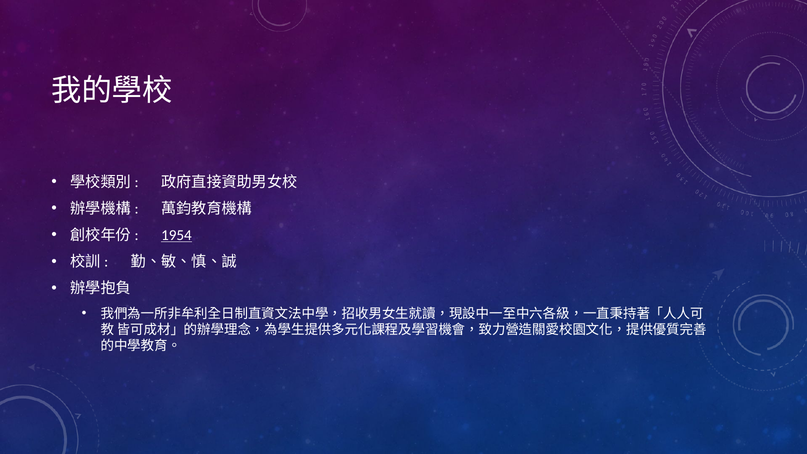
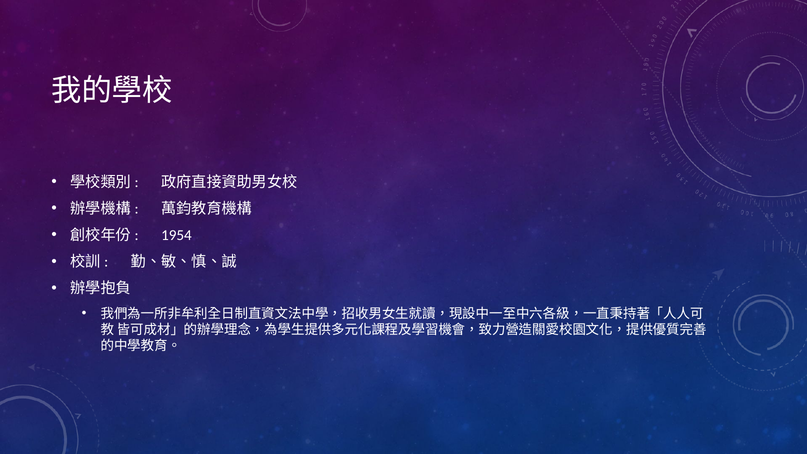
1954 underline: present -> none (176, 235)
